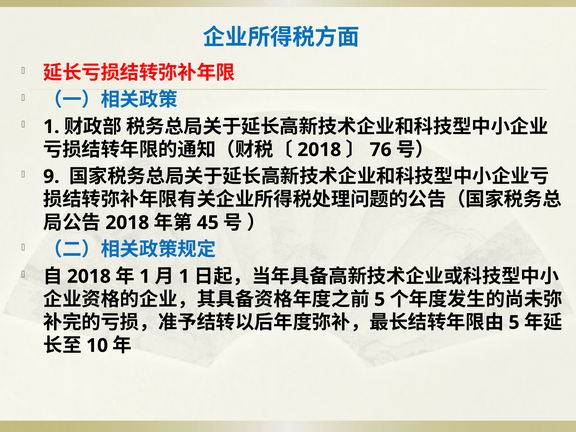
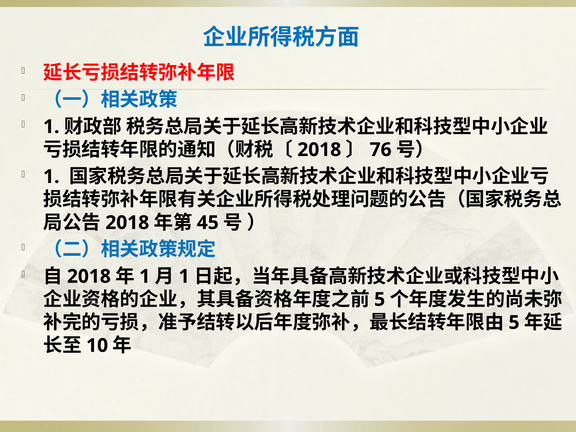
9: 9 -> 1 (51, 177)
